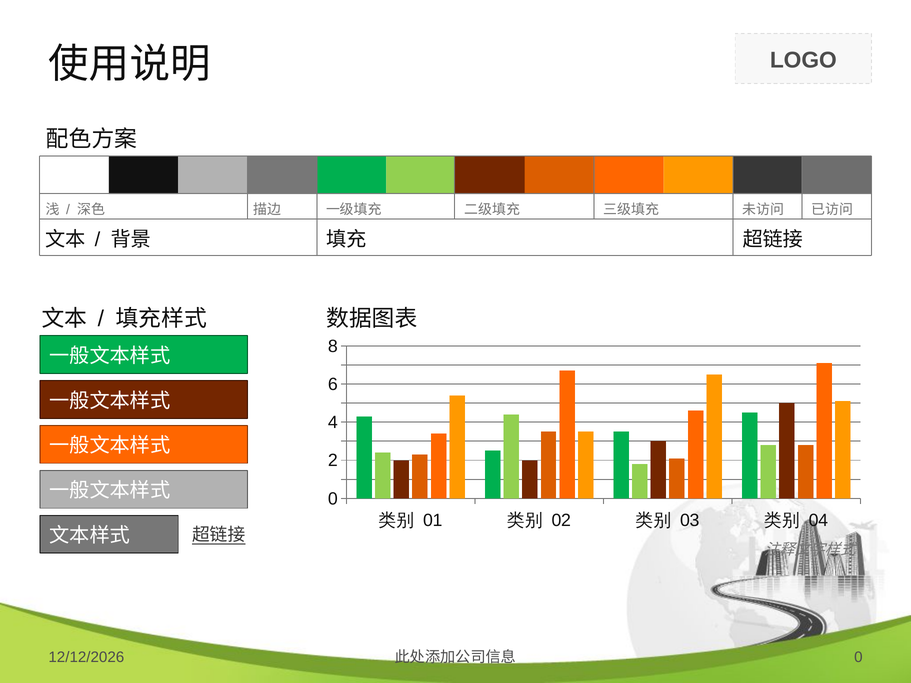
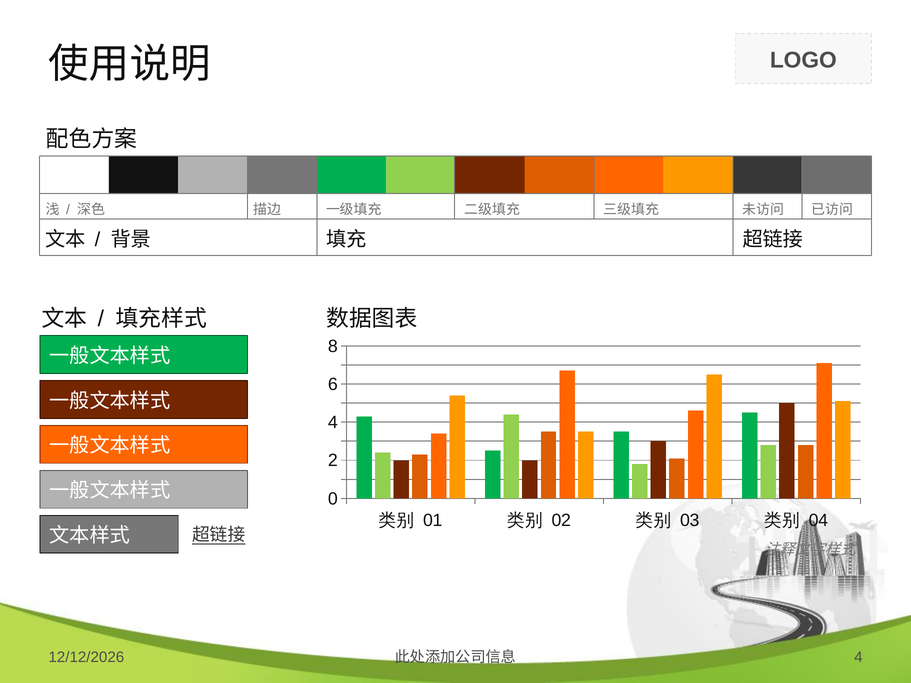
0: 0 -> 4 (858, 657)
